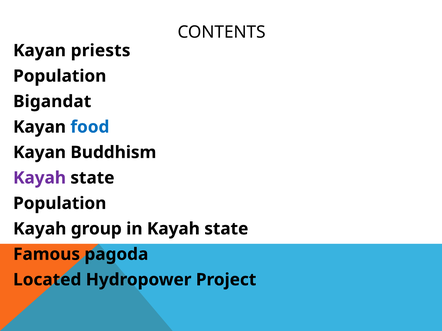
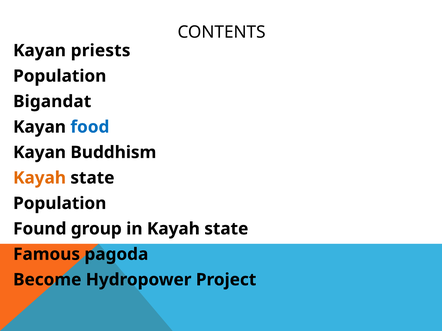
Kayah colour: purple -> orange (40, 178)
Kayah: Kayah -> Found (40, 229)
Located: Located -> Become (47, 280)
